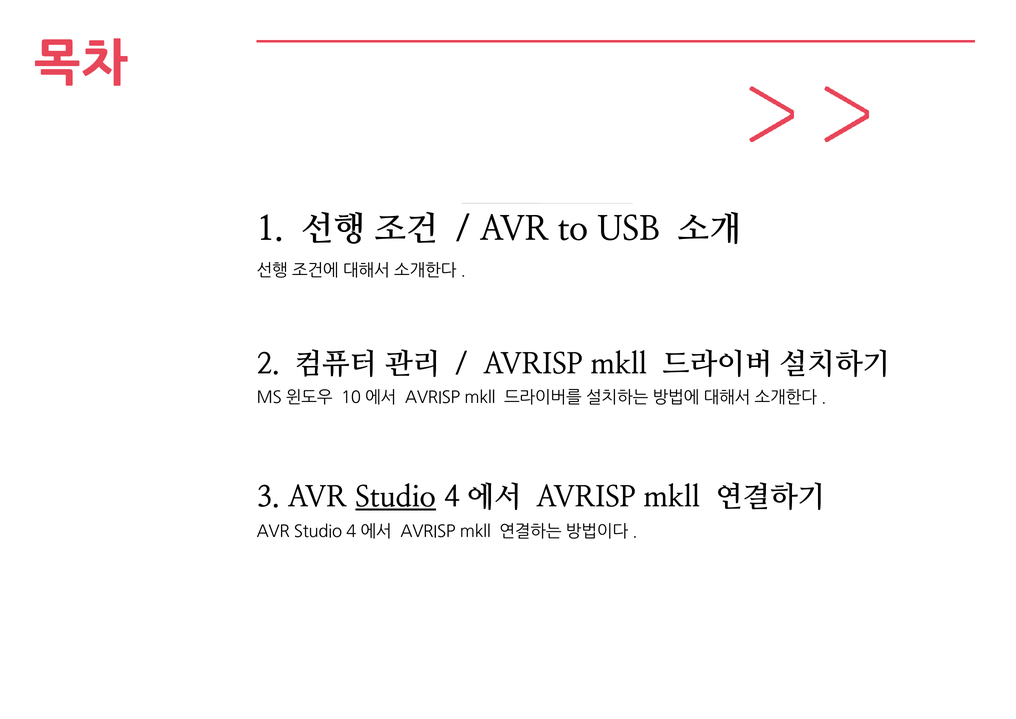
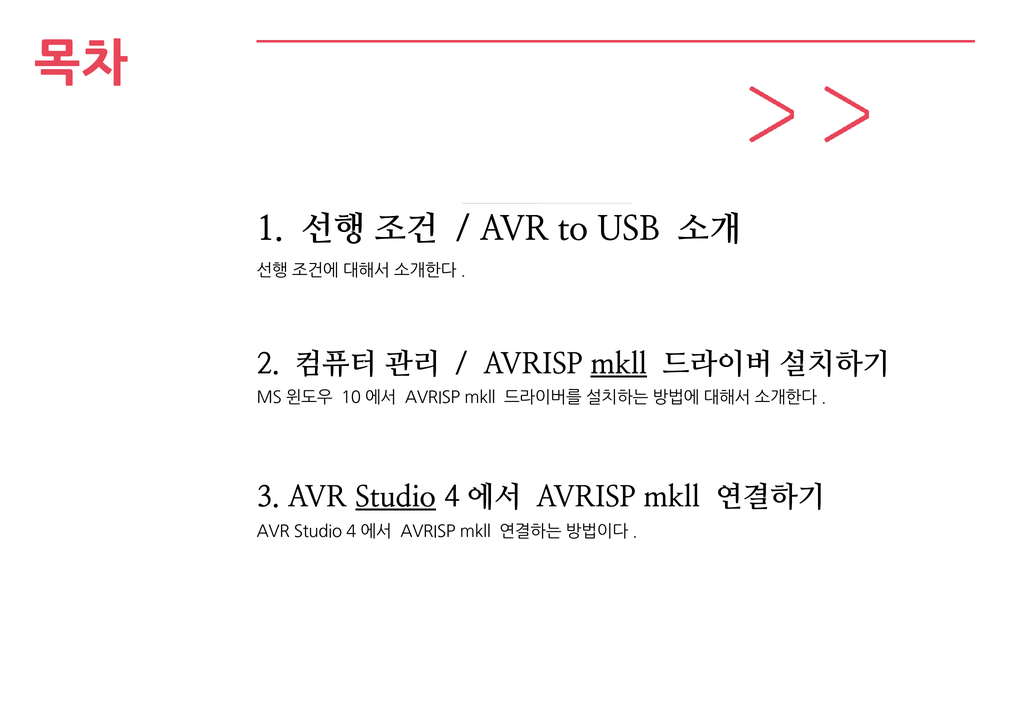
mkll underline: none -> present (619, 364)
